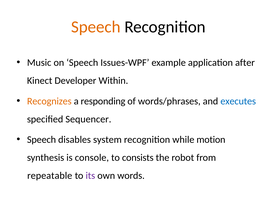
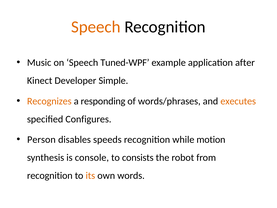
Issues-WPF: Issues-WPF -> Tuned-WPF (125, 63)
Within: Within -> Simple (113, 81)
executes colour: blue -> orange (238, 101)
Sequencer: Sequencer -> Configures (88, 119)
Speech: Speech -> Person (41, 139)
system: system -> speeds (107, 139)
repeatable: repeatable -> recognition (50, 175)
its colour: purple -> orange (90, 175)
